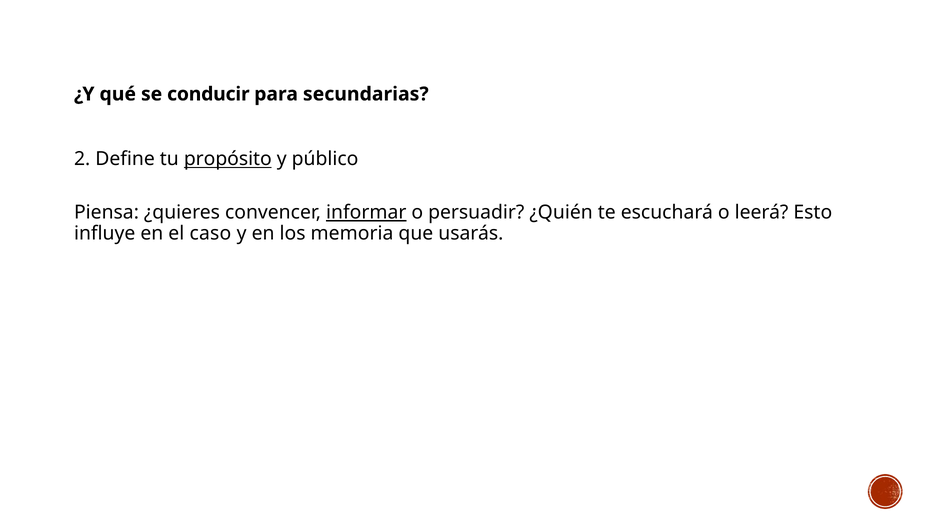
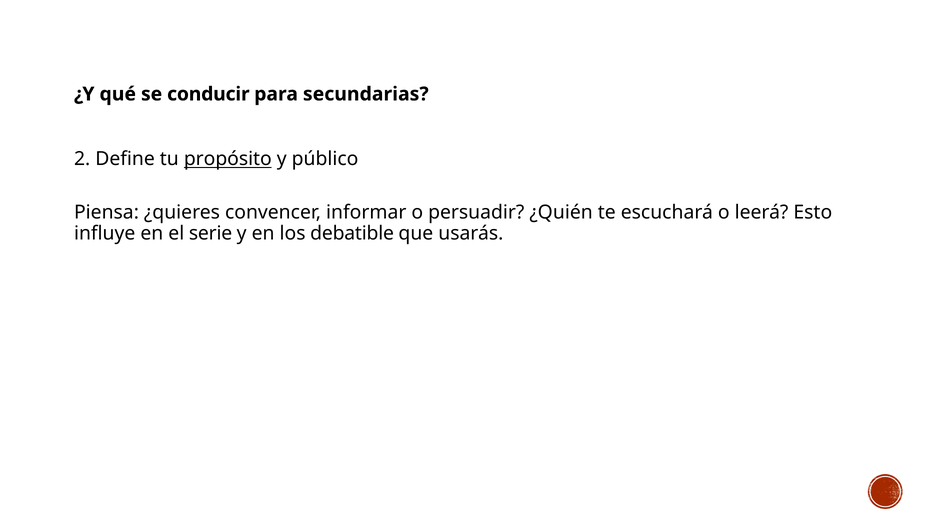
informar underline: present -> none (366, 212)
caso: caso -> serie (211, 233)
memoria: memoria -> debatible (352, 233)
